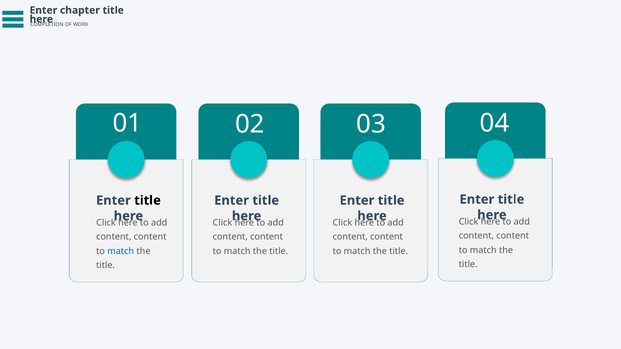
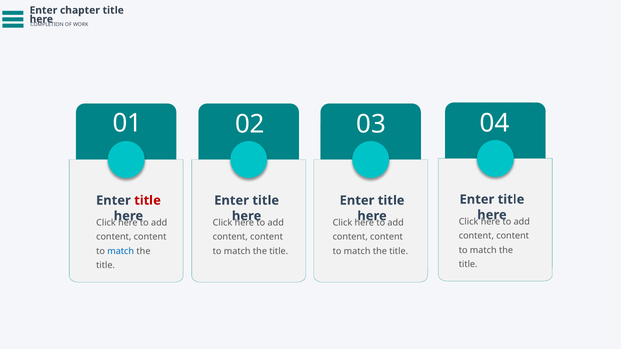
title colour: black -> red (148, 201)
